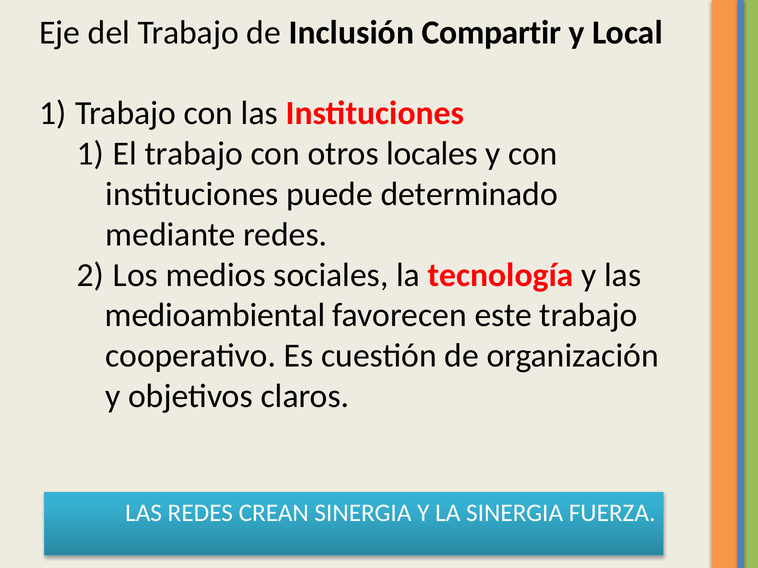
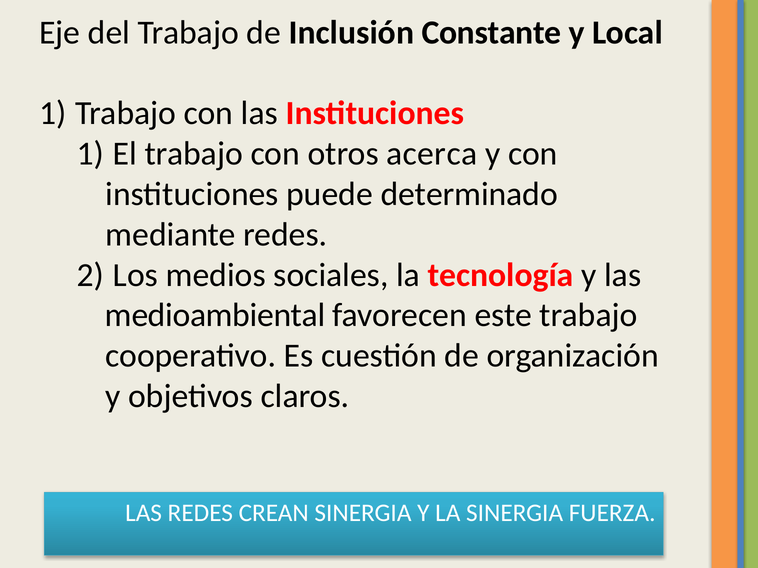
Compartir: Compartir -> Constante (492, 33)
locales: locales -> acerca (432, 154)
